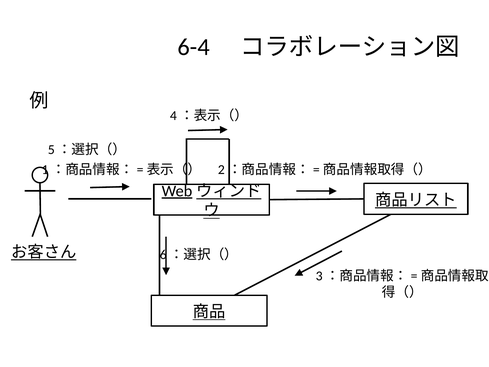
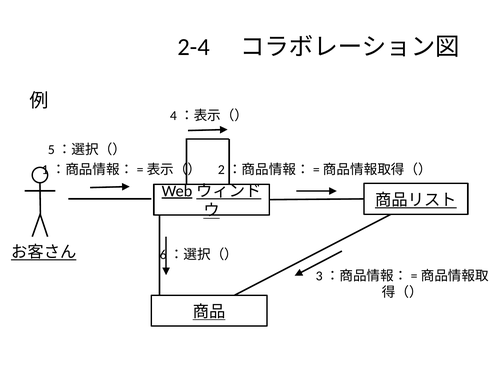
6-4: 6-4 -> 2-4 (194, 47)
